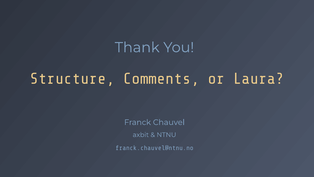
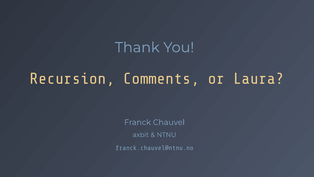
Structure: Structure -> Recursion (72, 79)
